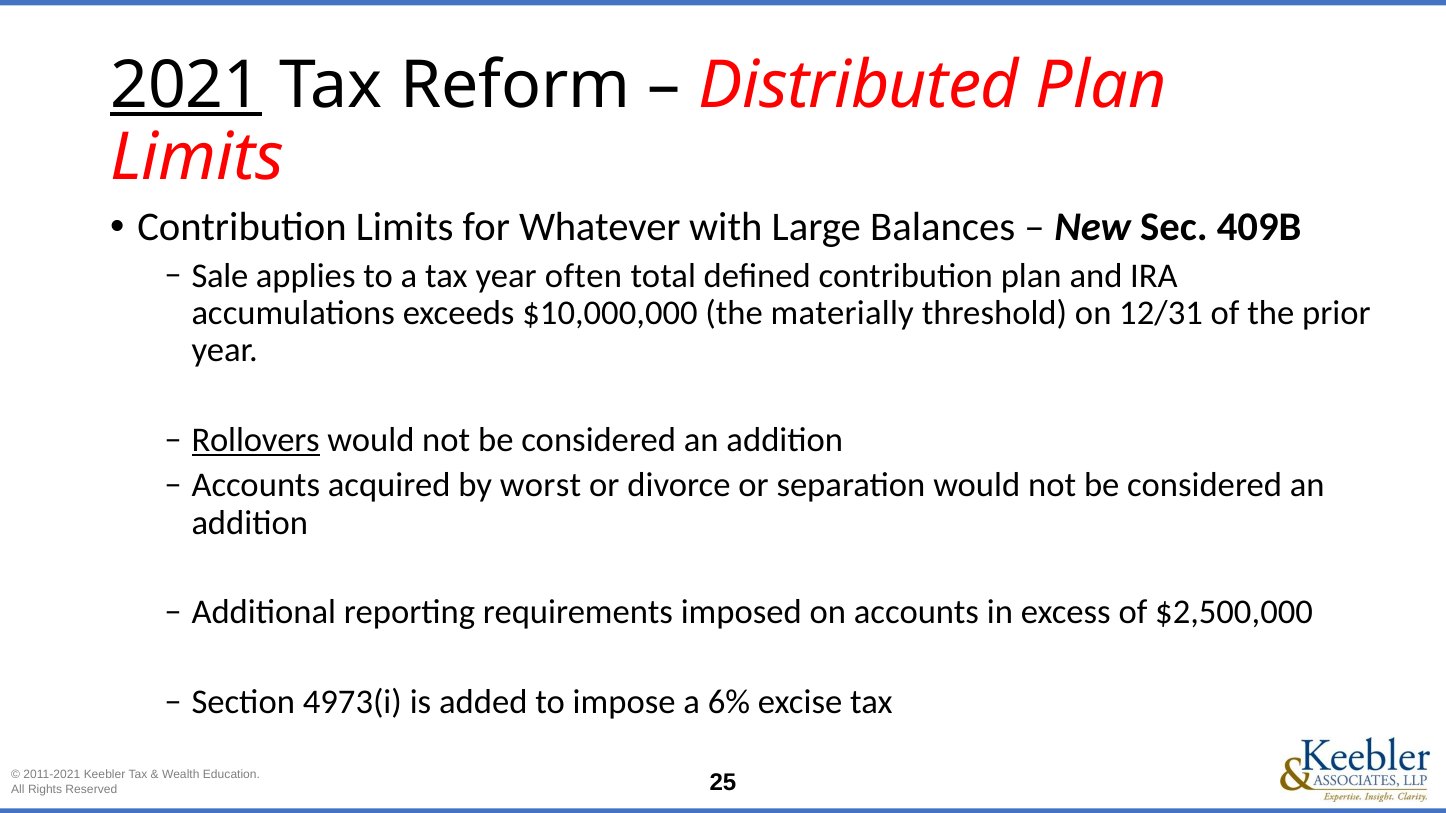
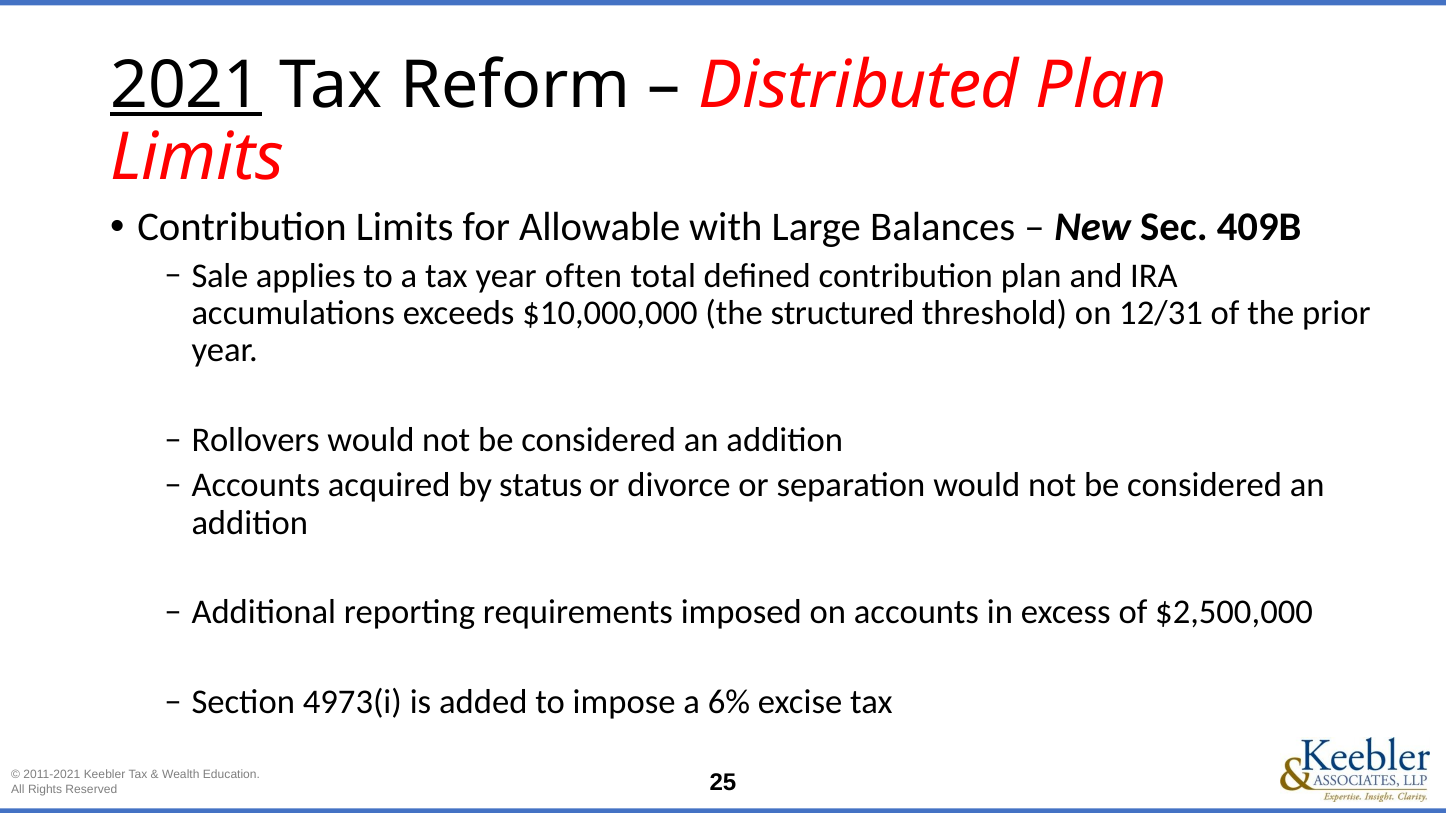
Whatever: Whatever -> Allowable (600, 228)
materially: materially -> structured (843, 313)
Rollovers underline: present -> none (256, 441)
worst: worst -> status (541, 485)
